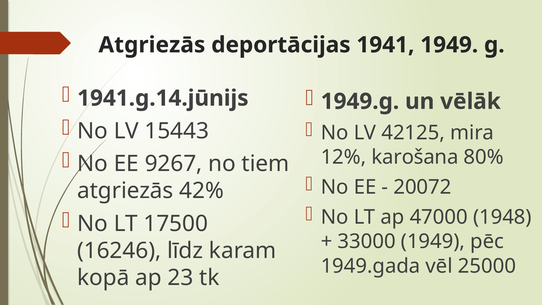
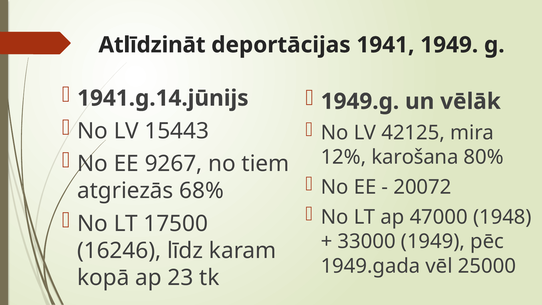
Atgriezās: Atgriezās -> Atlīdzināt (152, 45)
42%: 42% -> 68% (202, 191)
